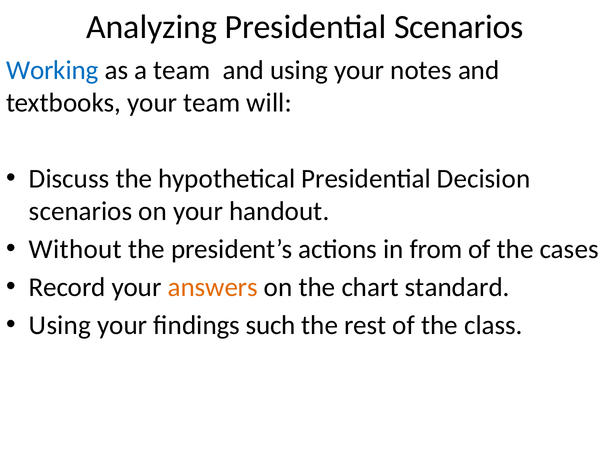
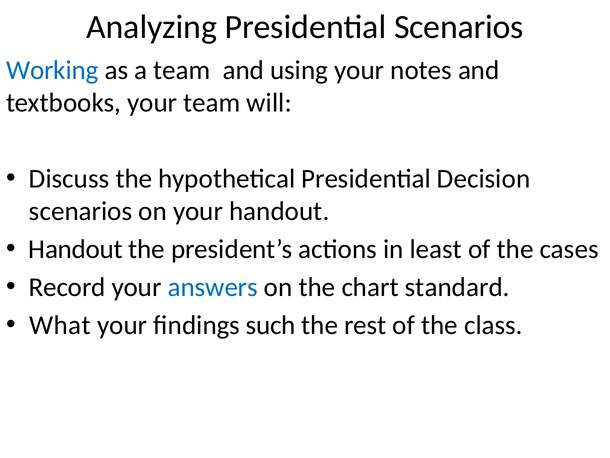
Without: Without -> Handout (76, 249)
from: from -> least (436, 249)
answers colour: orange -> blue (213, 287)
Using: Using -> What (60, 325)
